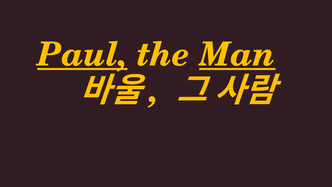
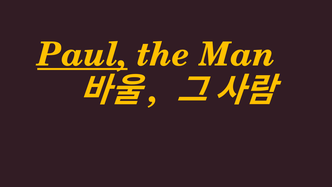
Man underline: present -> none (237, 55)
